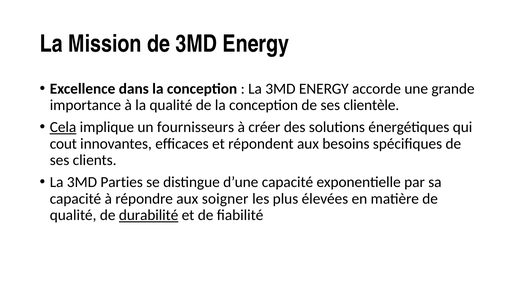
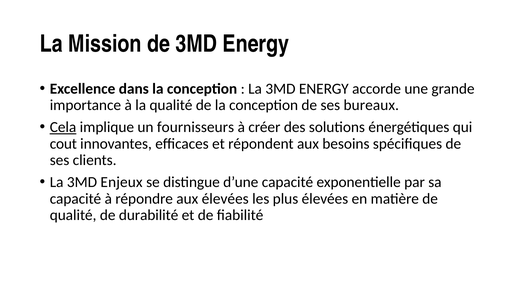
clientèle: clientèle -> bureaux (371, 105)
Parties: Parties -> Enjeux (122, 182)
aux soigner: soigner -> élevées (225, 199)
durabilité underline: present -> none (149, 215)
